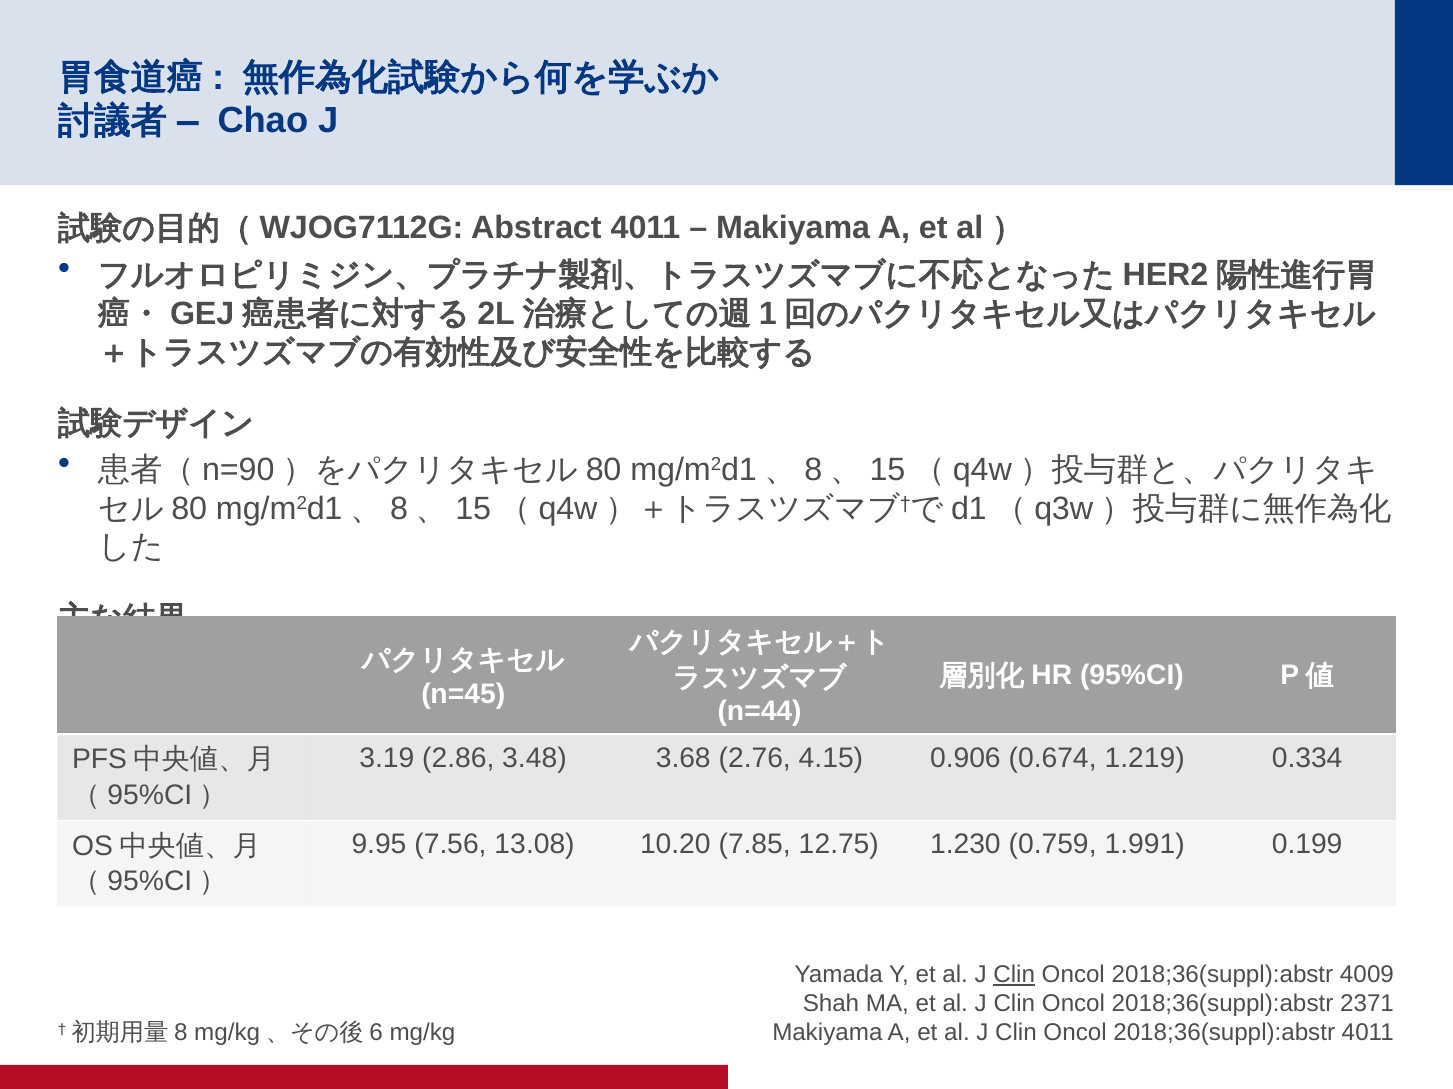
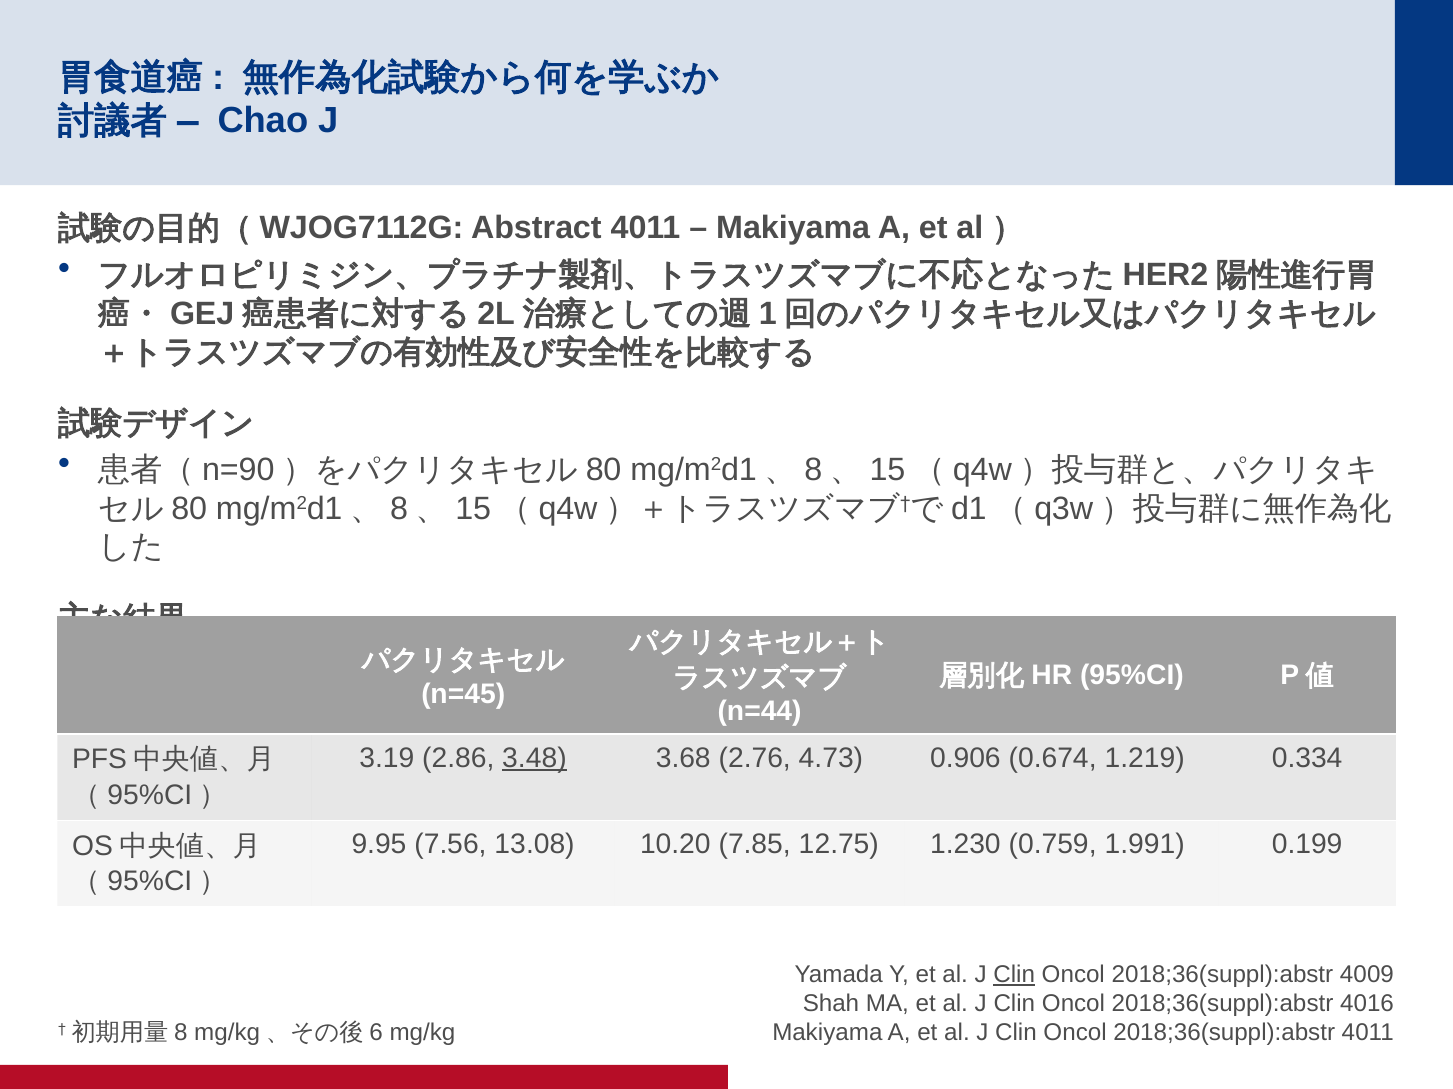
3.48 underline: none -> present (534, 758)
4.15: 4.15 -> 4.73 (831, 758)
2371: 2371 -> 4016 (1367, 1004)
